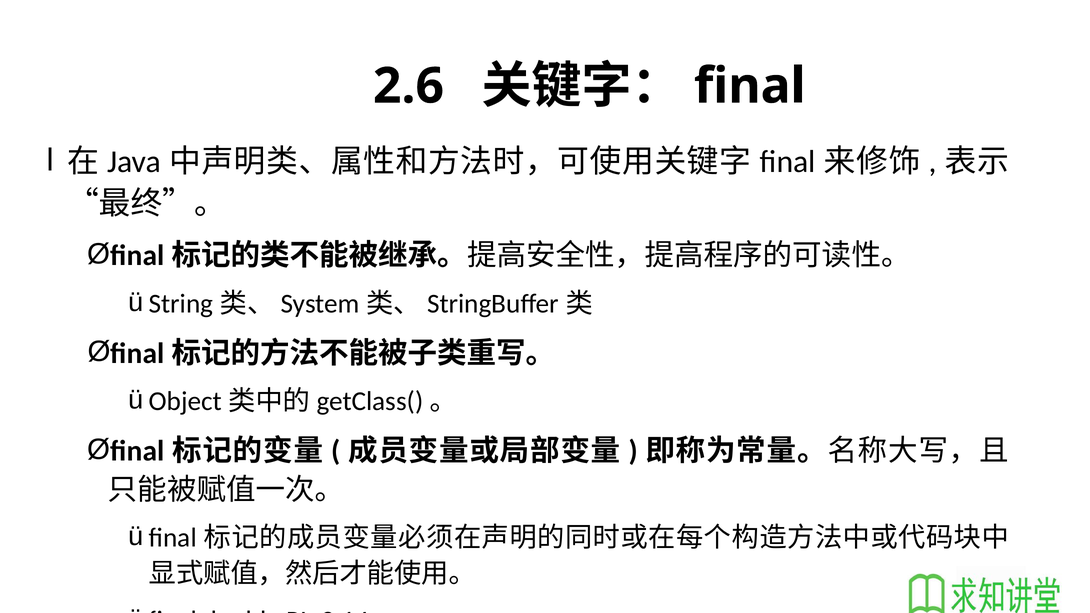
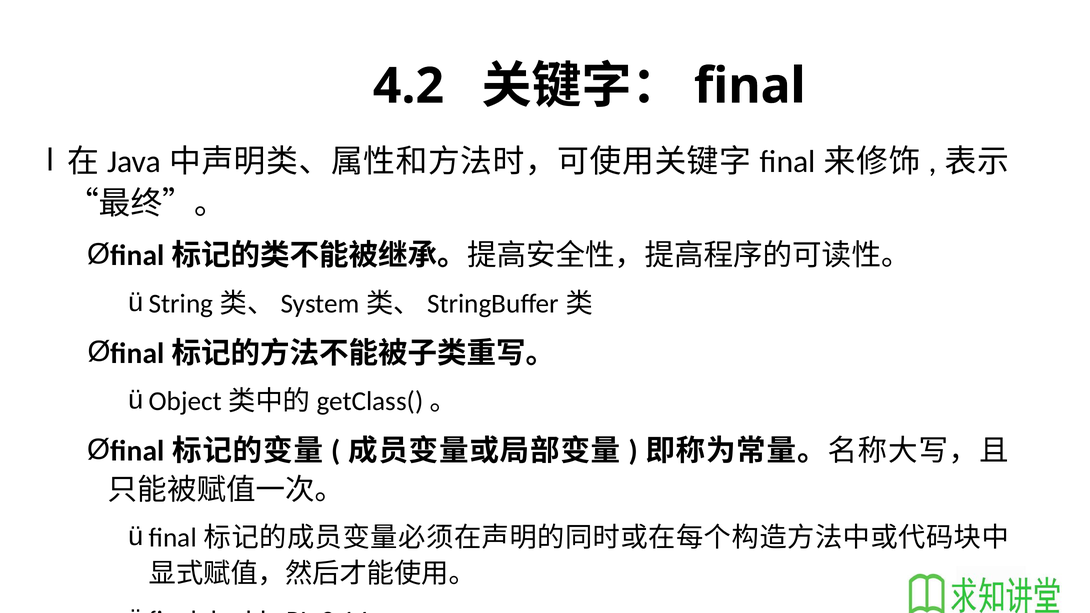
2.6: 2.6 -> 4.2 (408, 86)
